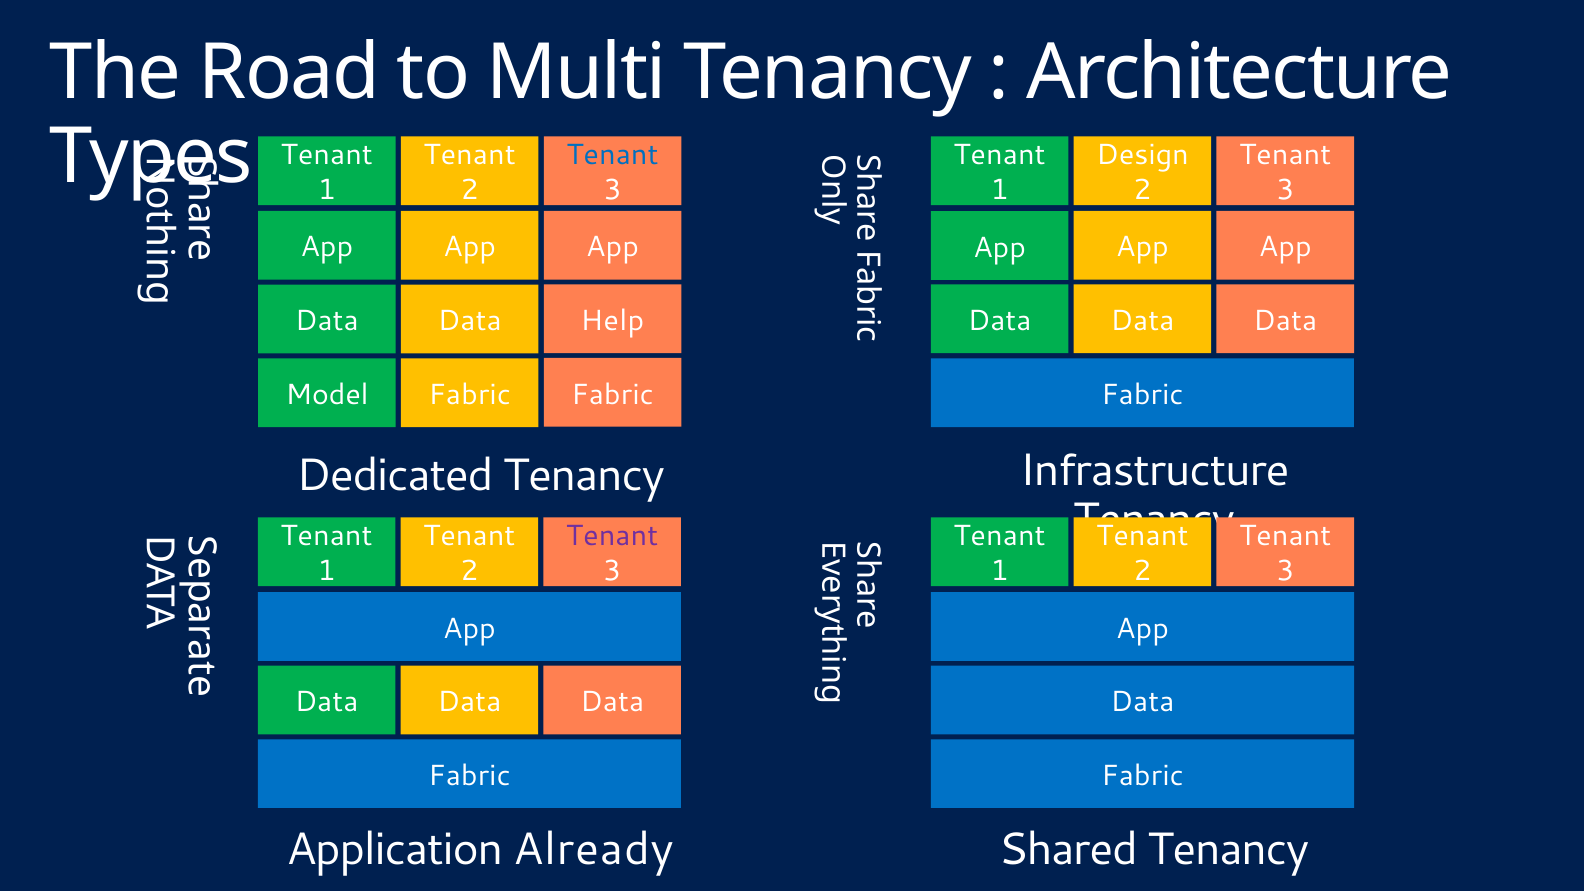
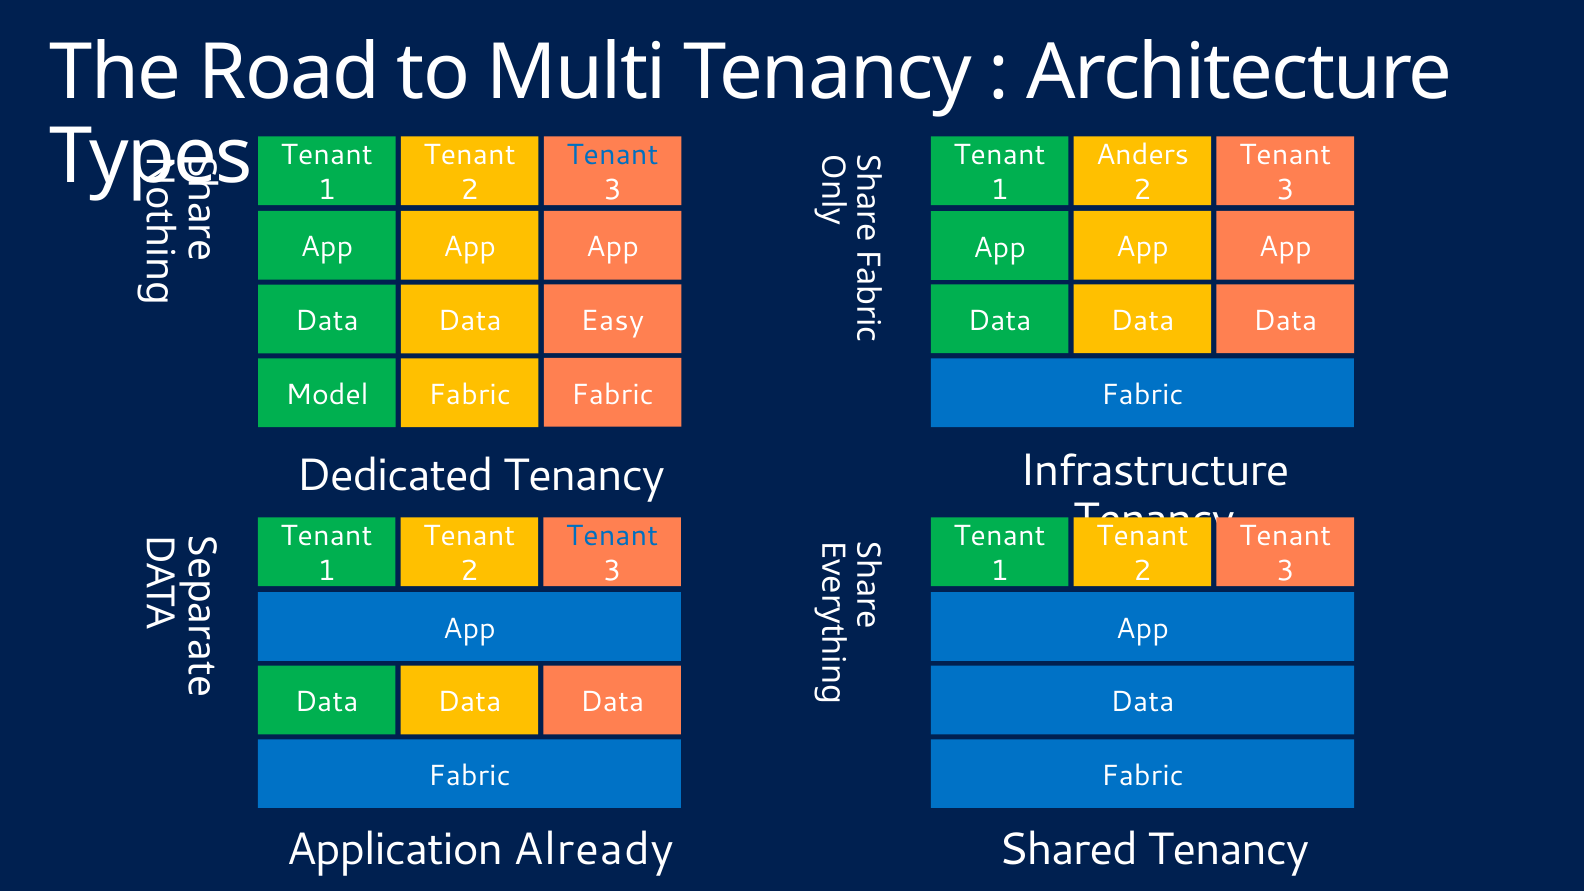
Design: Design -> Anders (1143, 155)
Help: Help -> Easy (612, 321)
Tenant colour: purple -> blue (612, 536)
